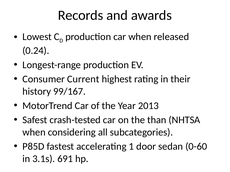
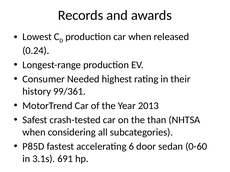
Current: Current -> Needed (83, 79)
99/167: 99/167 -> 99/361 (70, 92)
1: 1 -> 6 (131, 147)
